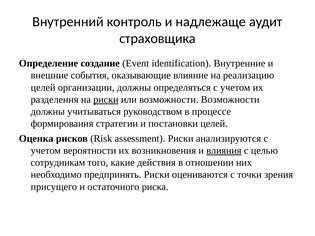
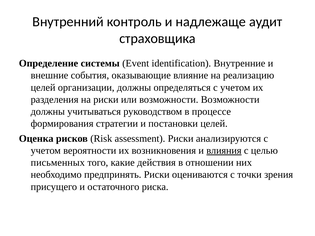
создание: создание -> системы (100, 63)
риски underline: present -> none (106, 100)
сотрудникам: сотрудникам -> письменных (58, 163)
